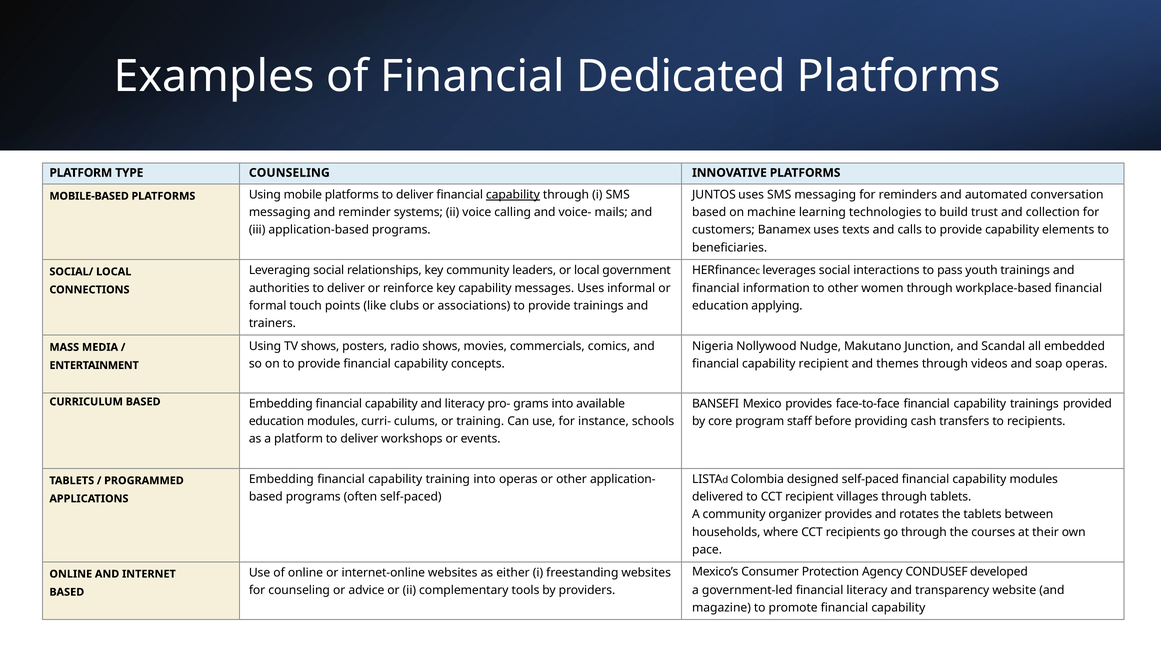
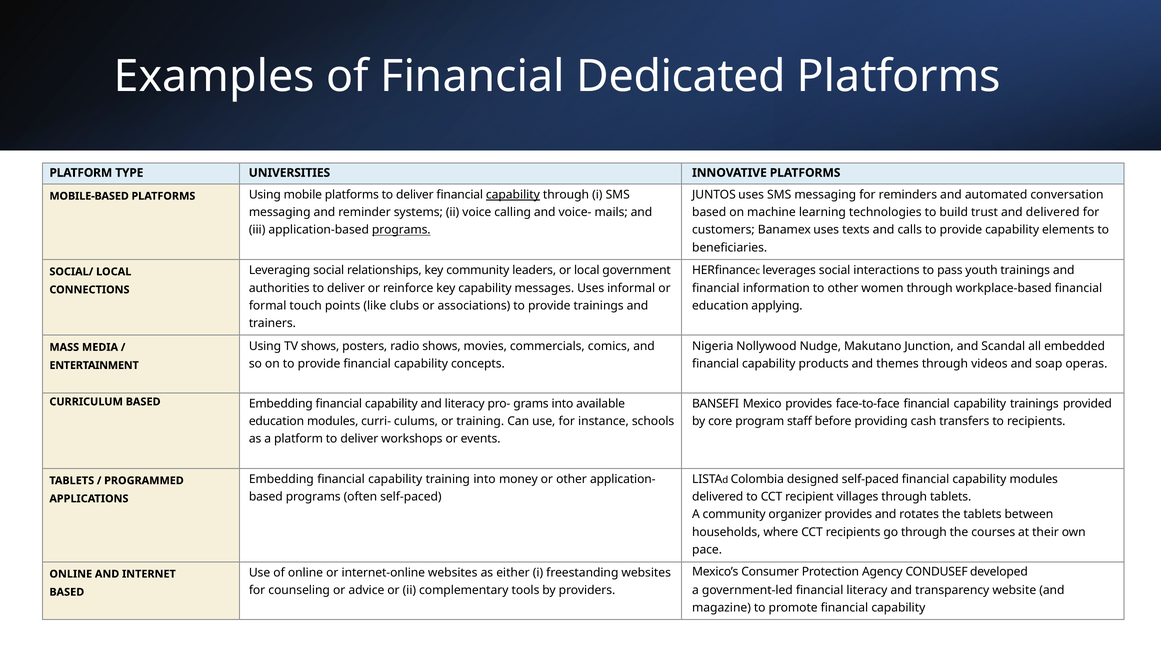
TYPE COUNSELING: COUNSELING -> UNIVERSITIES (289, 173)
and collection: collection -> delivered (1053, 212)
programs underline: none -> present (401, 230)
capability recipient: recipient -> products (824, 364)
into operas: operas -> money (518, 479)
